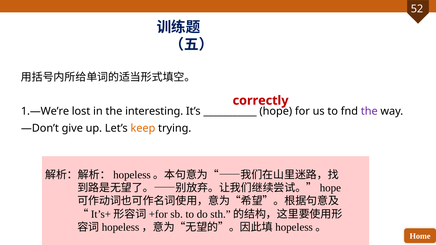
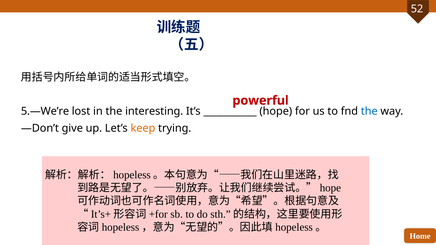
correctly: correctly -> powerful (261, 101)
1.—We’re: 1.—We’re -> 5.—We’re (45, 111)
the colour: purple -> blue (369, 111)
